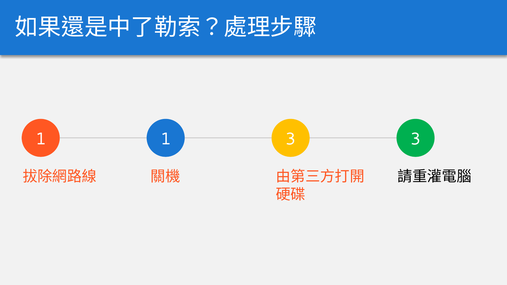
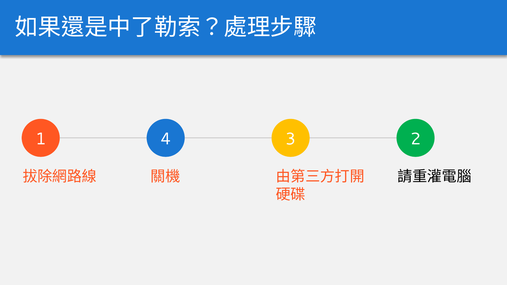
1 1: 1 -> 4 (166, 139)
3 3: 3 -> 2 (416, 139)
